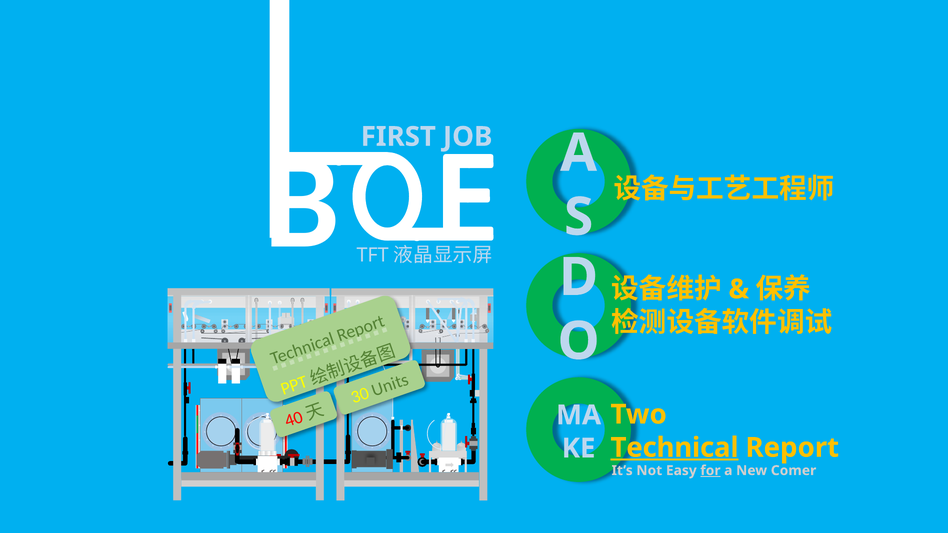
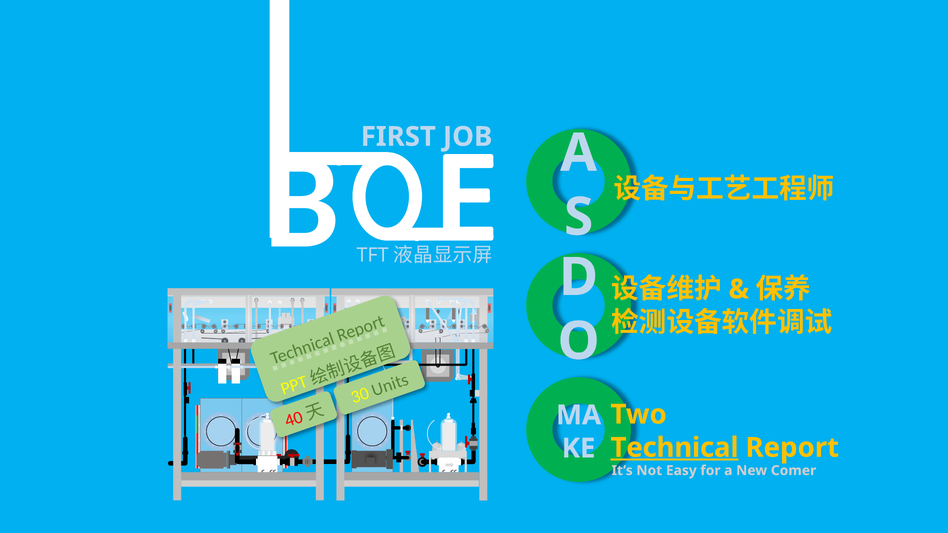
for underline: present -> none (710, 471)
